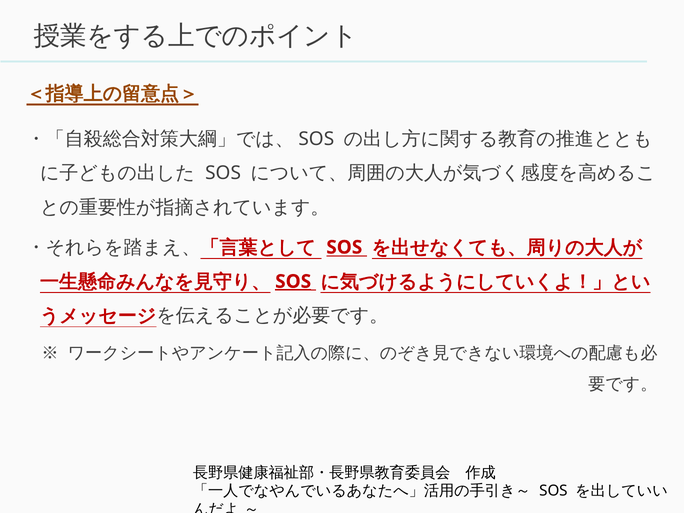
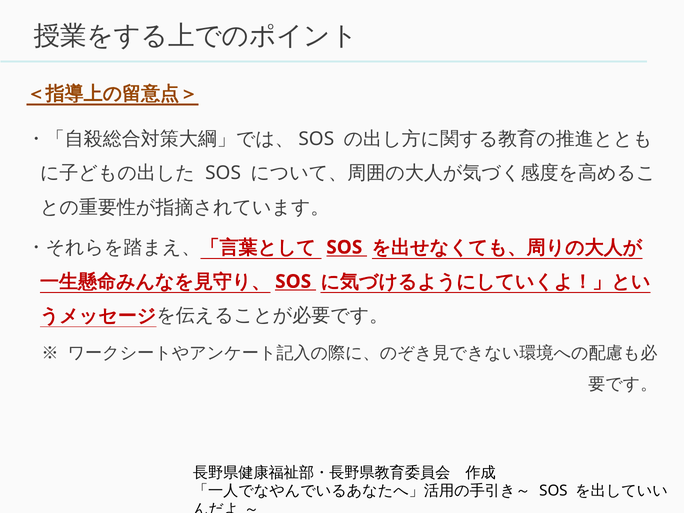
SOS underline: present -> none (293, 282)
